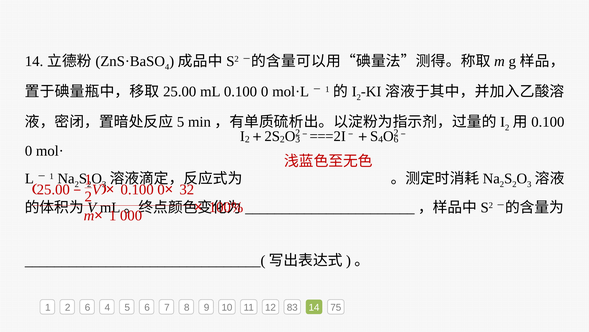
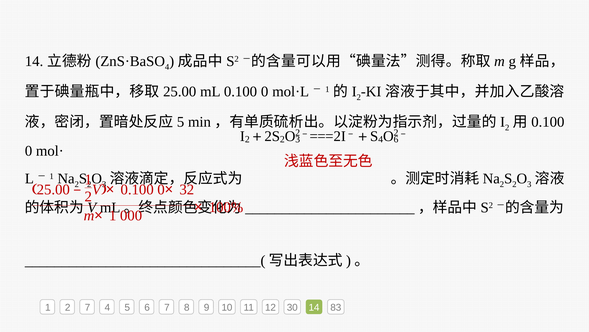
2 6: 6 -> 7 (88, 307)
83: 83 -> 30 (292, 307)
75: 75 -> 83 (336, 307)
